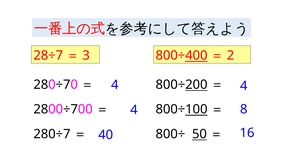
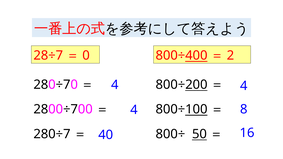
3: 3 -> 0 (86, 56)
